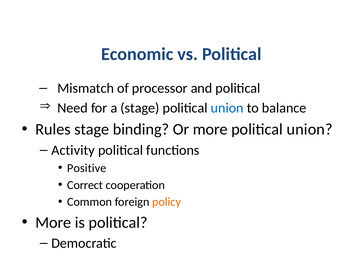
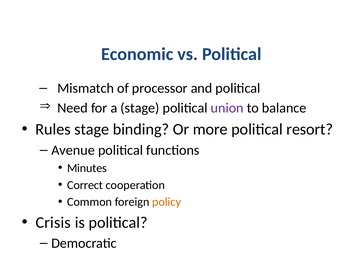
union colour: blue -> purple (227, 108)
more political union: union -> resort (310, 129)
Activity: Activity -> Avenue (73, 150)
Positive: Positive -> Minutes (87, 168)
More: More -> Crisis (53, 223)
